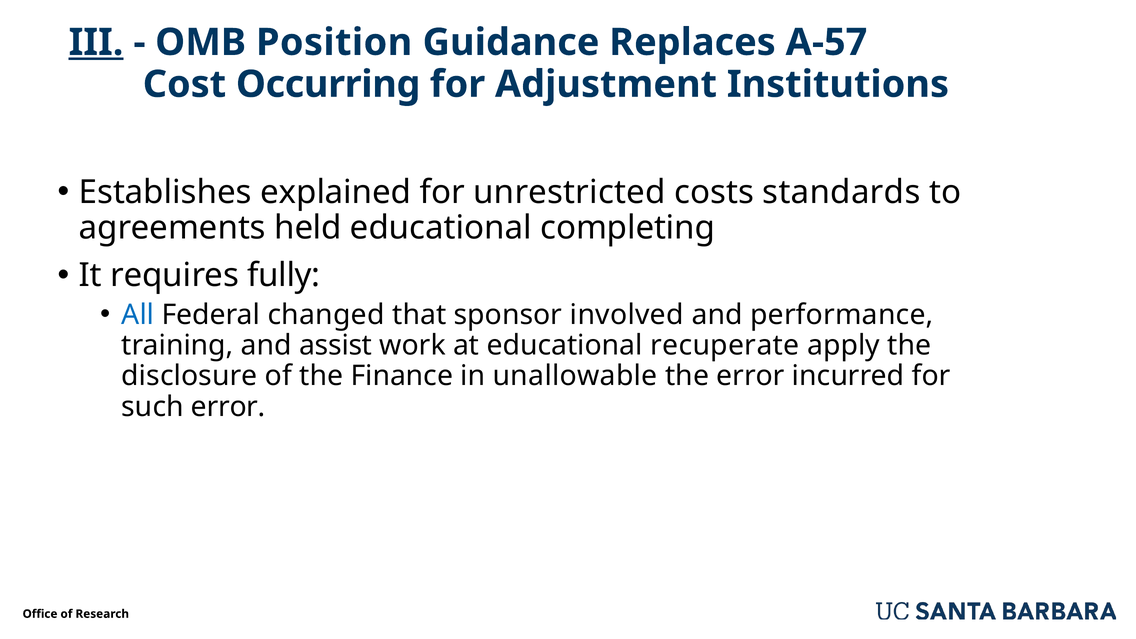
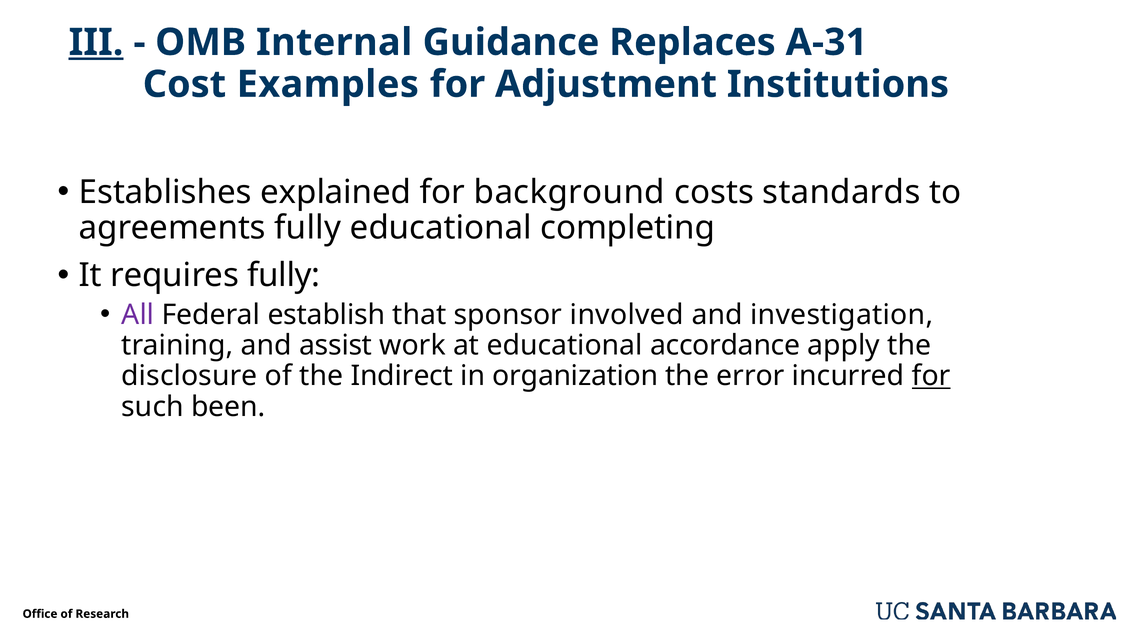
Position: Position -> Internal (334, 42)
A-57: A-57 -> A-31 (826, 42)
Occurring: Occurring -> Examples (328, 84)
unrestricted: unrestricted -> background (569, 192)
agreements held: held -> fully (308, 228)
All colour: blue -> purple (138, 315)
changed: changed -> establish (326, 315)
performance: performance -> investigation (842, 315)
recuperate: recuperate -> accordance (725, 345)
Finance: Finance -> Indirect (402, 376)
unallowable: unallowable -> organization (575, 376)
for underline: none -> present (931, 376)
such error: error -> been (228, 407)
